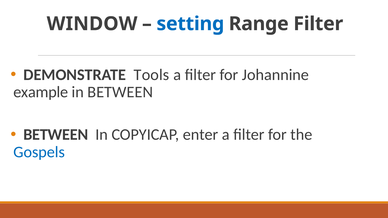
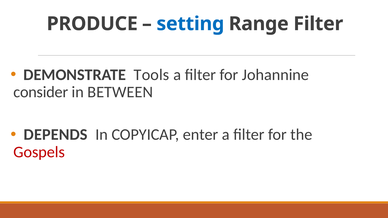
WINDOW: WINDOW -> PRODUCE (92, 24)
example: example -> consider (41, 92)
BETWEEN: BETWEEN -> DEPENDS (56, 135)
Gospels colour: blue -> red (39, 152)
